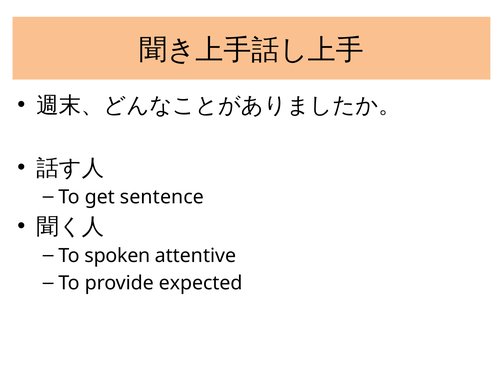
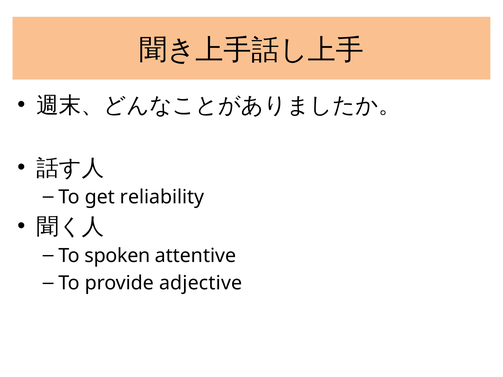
sentence: sentence -> reliability (162, 197)
expected: expected -> adjective (201, 283)
